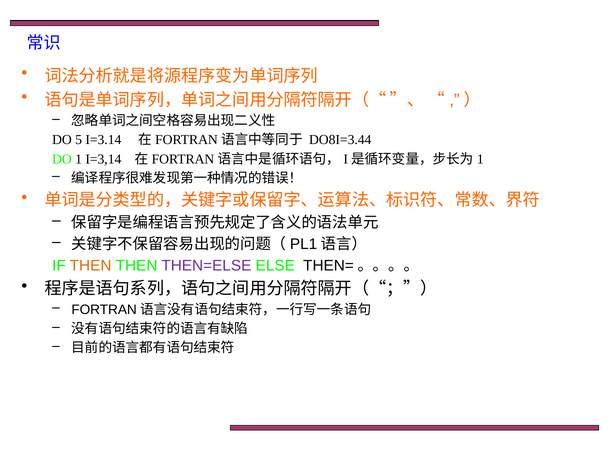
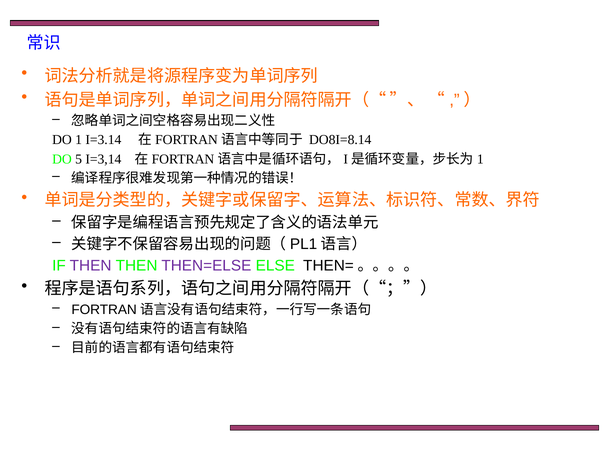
5: 5 -> 1 (79, 140)
DO8I=3.44: DO8I=3.44 -> DO8I=8.14 (340, 140)
1: 1 -> 5 (79, 159)
THEN colour: orange -> purple (91, 265)
